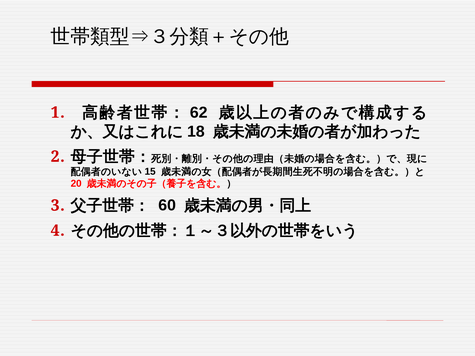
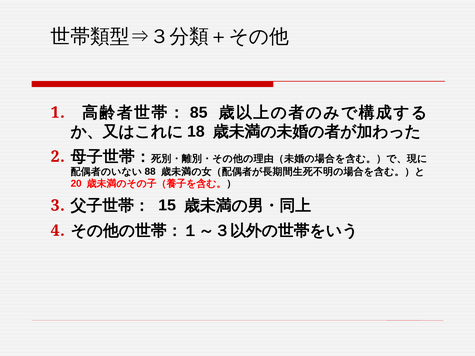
62: 62 -> 85 (199, 113)
15: 15 -> 88 (150, 172)
60: 60 -> 15 (167, 206)
